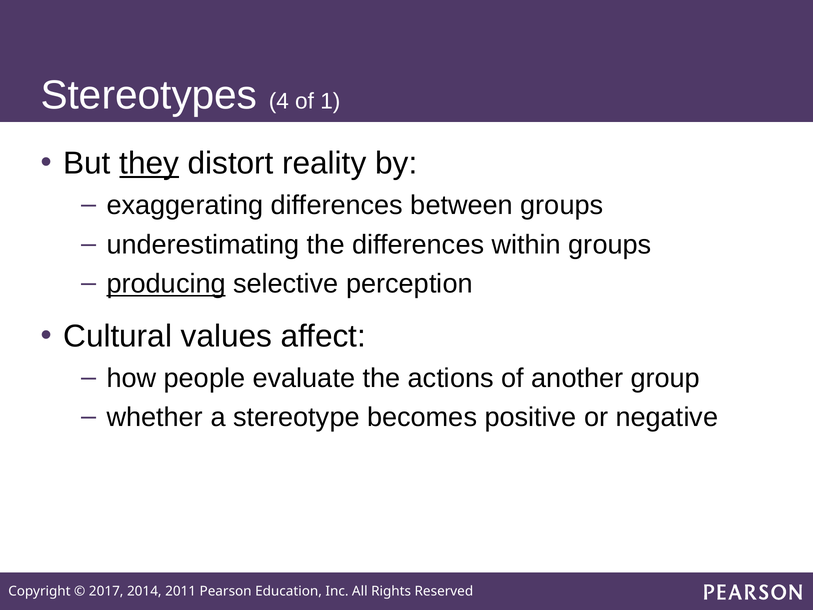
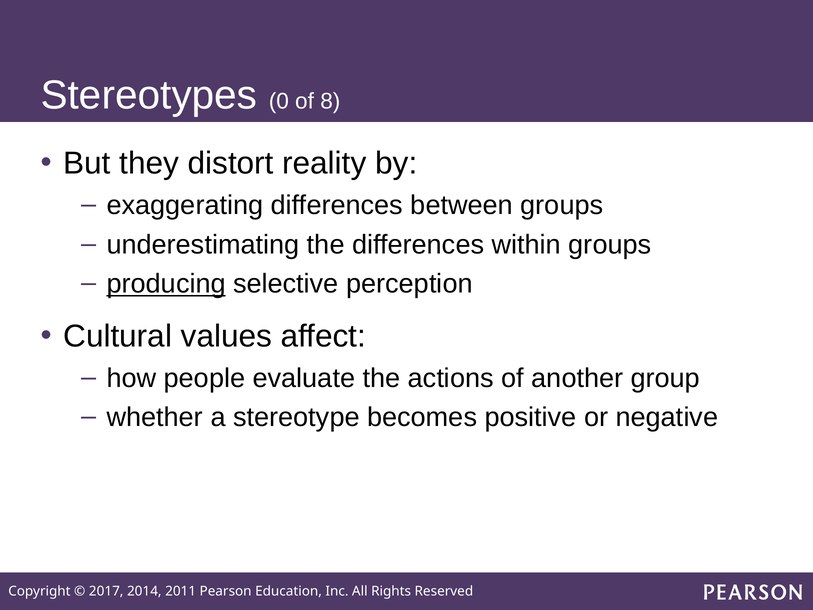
4: 4 -> 0 (279, 101)
1: 1 -> 8 (330, 101)
they underline: present -> none (149, 163)
